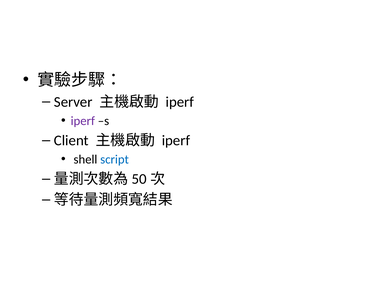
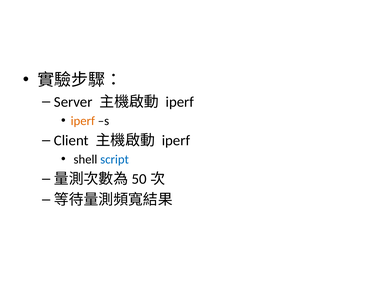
iperf colour: purple -> orange (83, 121)
